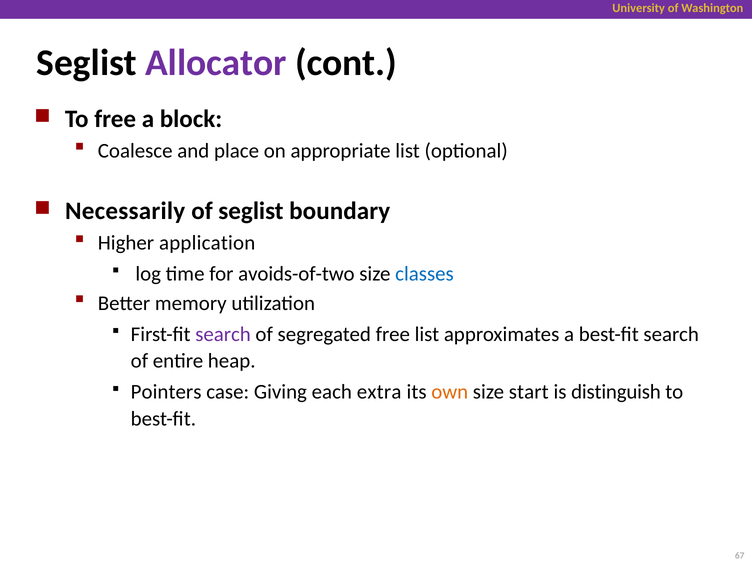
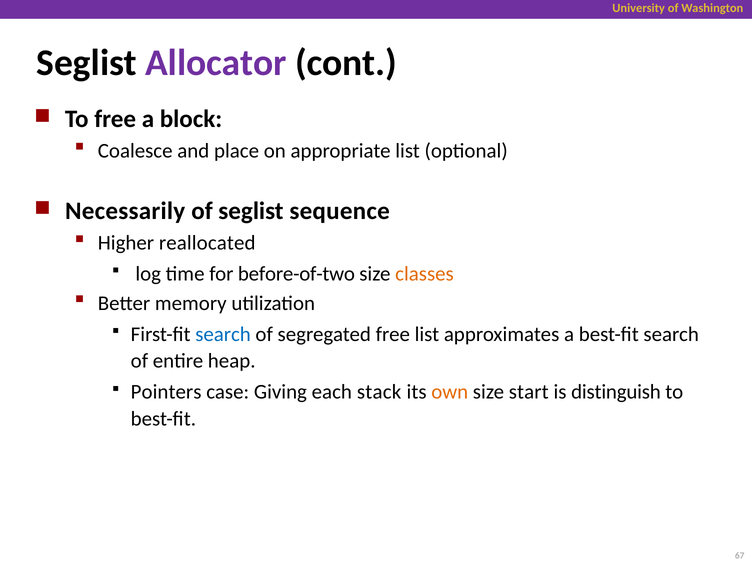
boundary: boundary -> sequence (340, 211)
application: application -> reallocated (207, 243)
avoids-of-two: avoids-of-two -> before-of-two (296, 274)
classes colour: blue -> orange (425, 274)
search colour: purple -> blue (223, 334)
extra: extra -> stack (379, 392)
